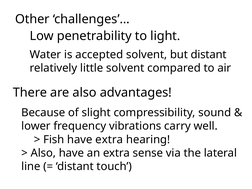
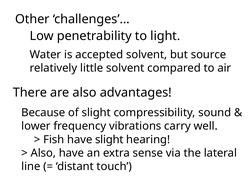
but distant: distant -> source (209, 55)
have extra: extra -> slight (109, 140)
